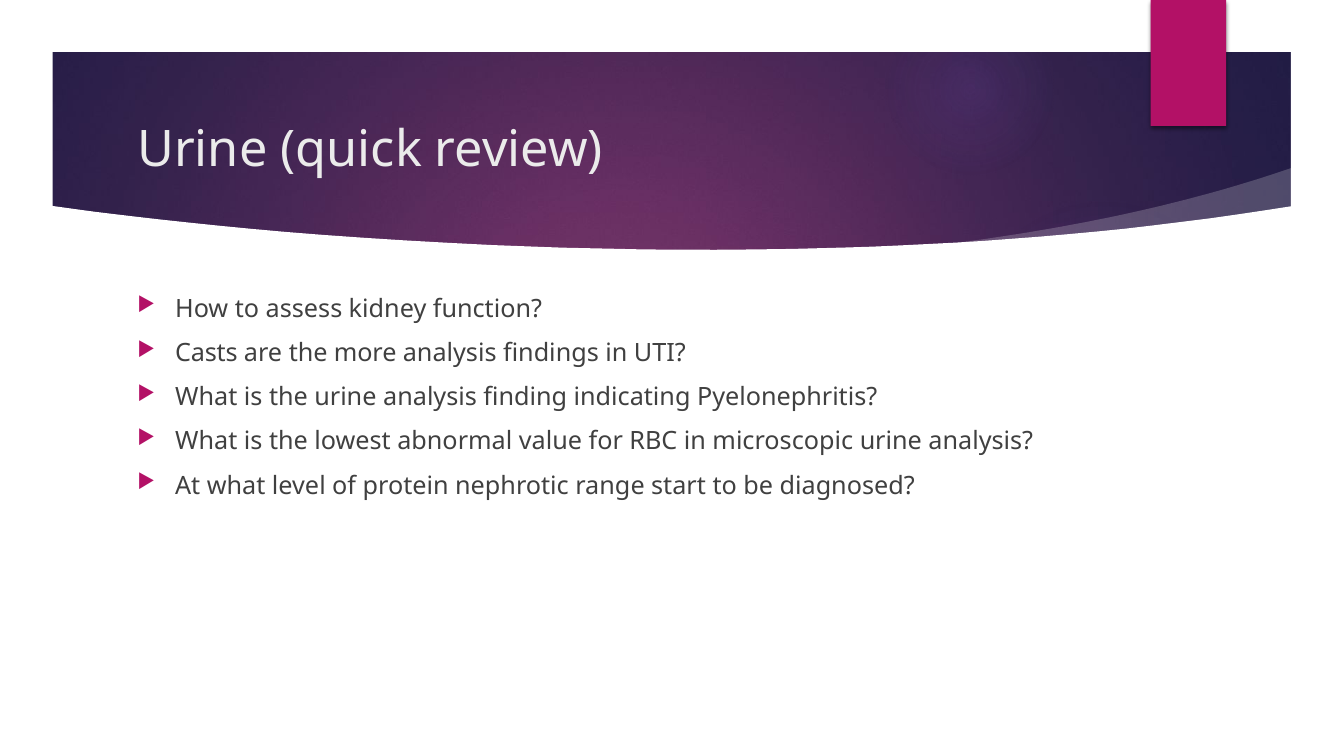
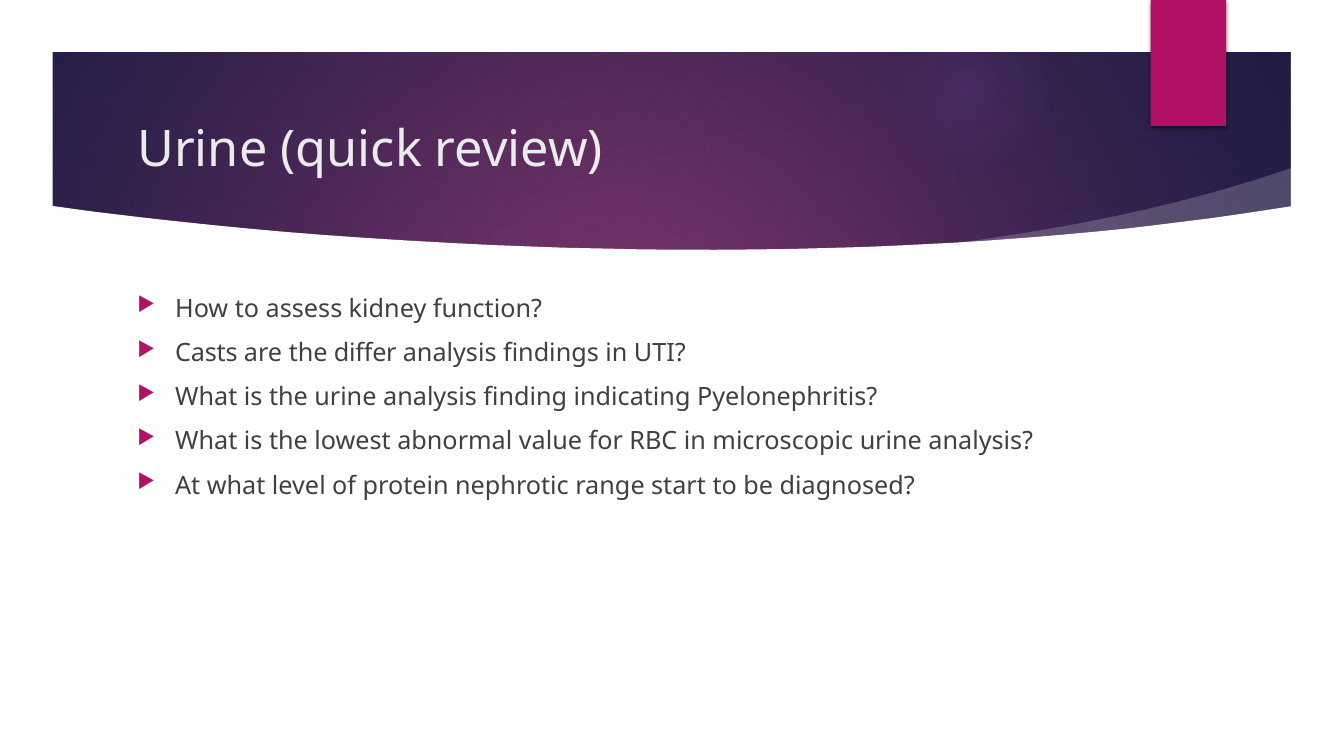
more: more -> differ (365, 353)
